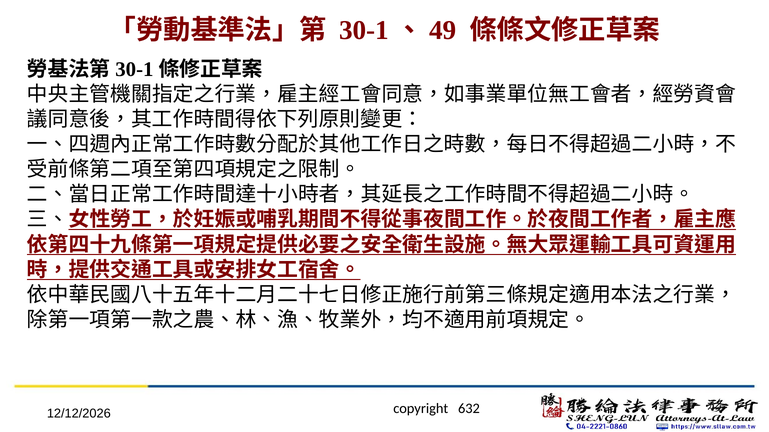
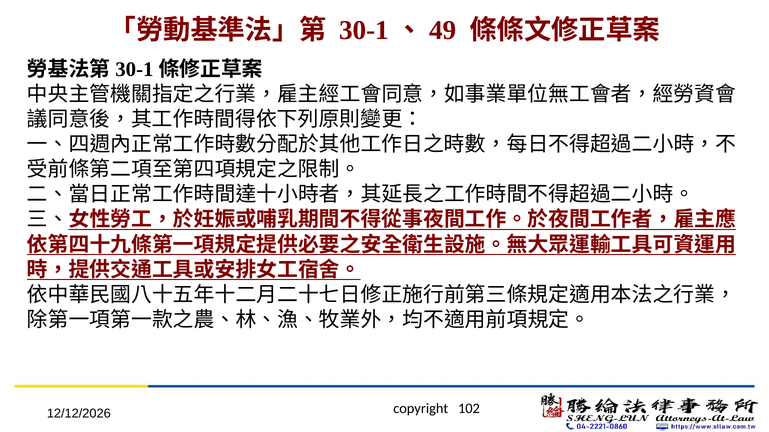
632: 632 -> 102 (469, 409)
